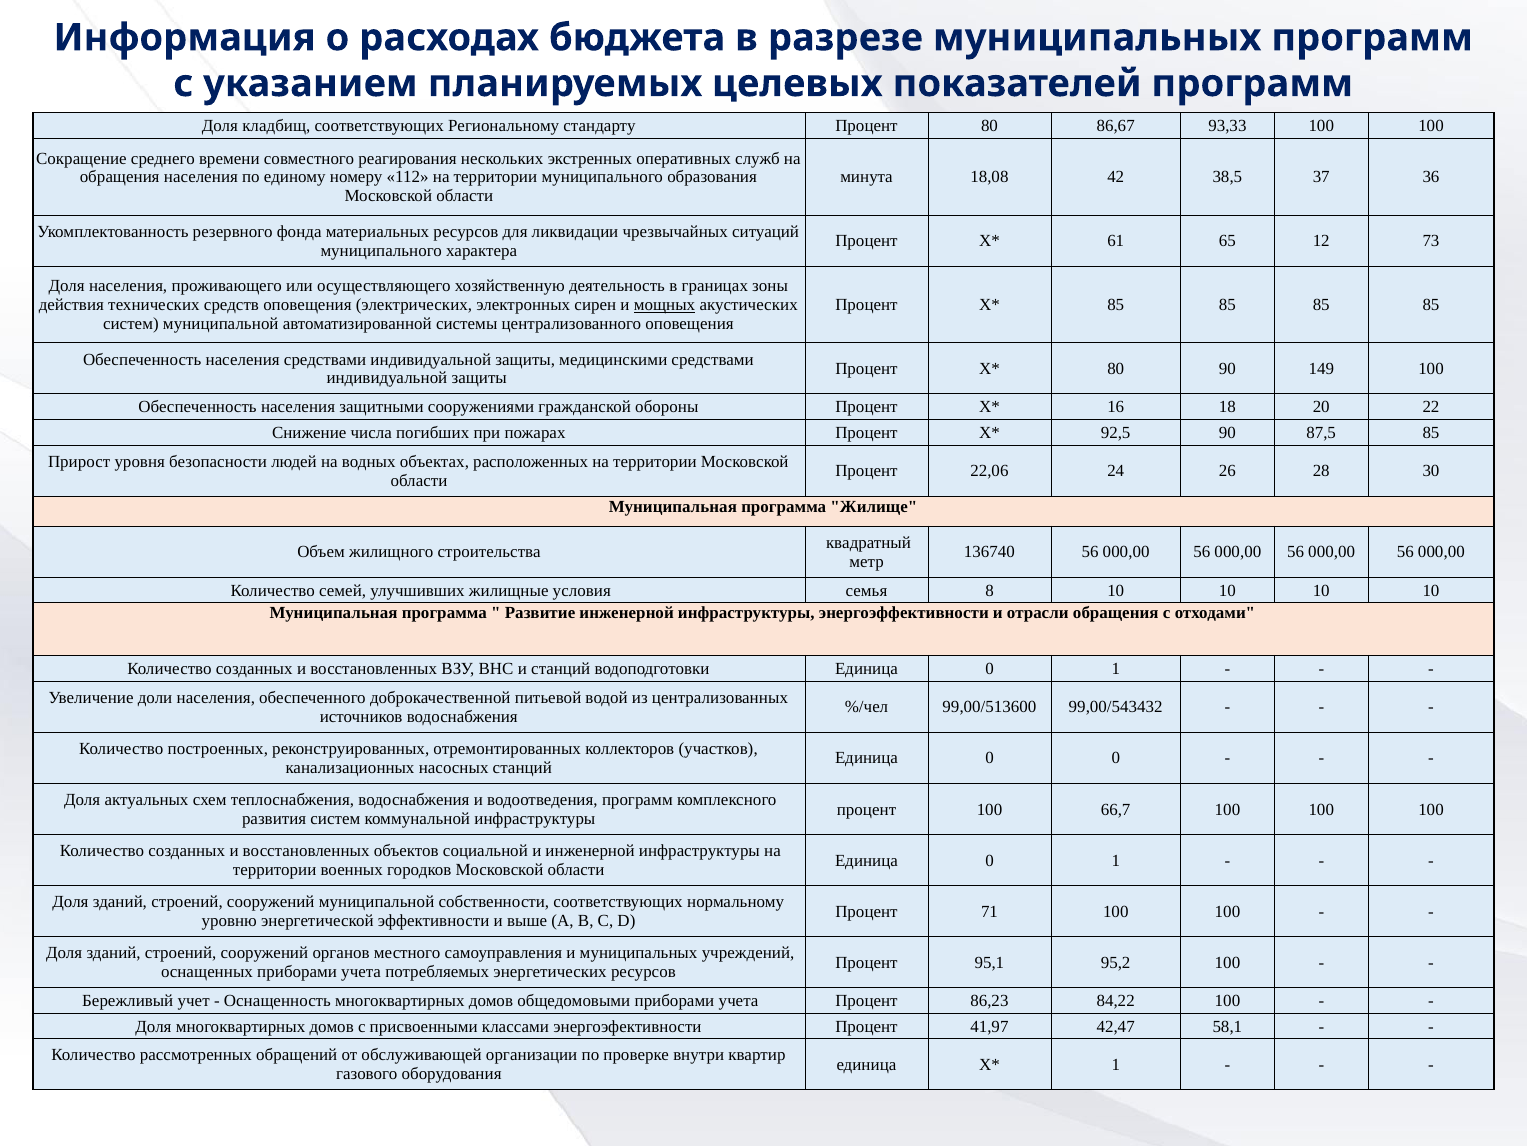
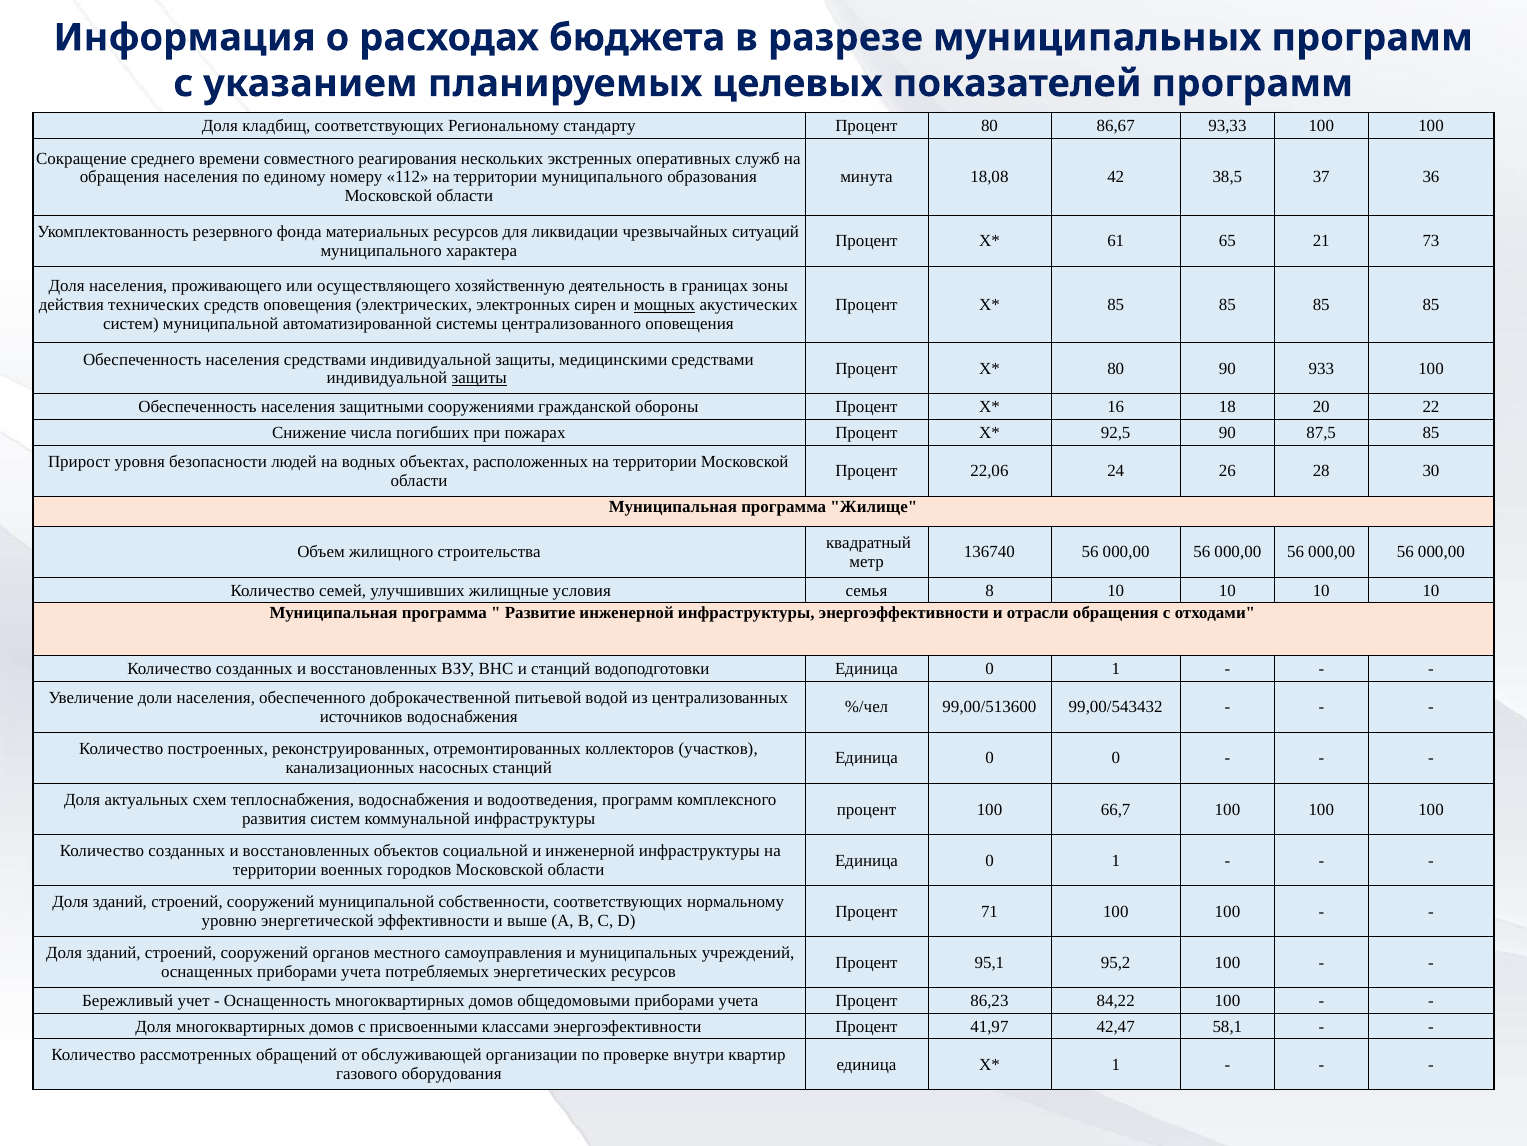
12: 12 -> 21 (1321, 241)
149: 149 -> 933 (1321, 369)
защиты underline: none -> present (479, 378)
